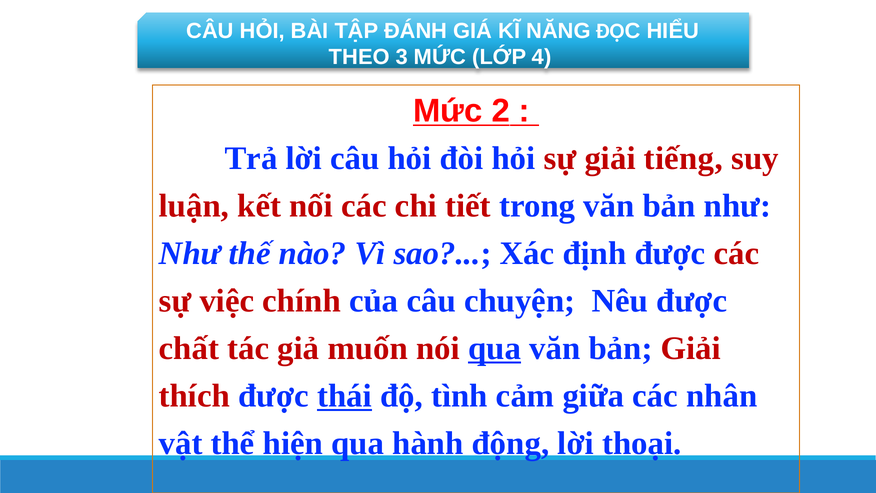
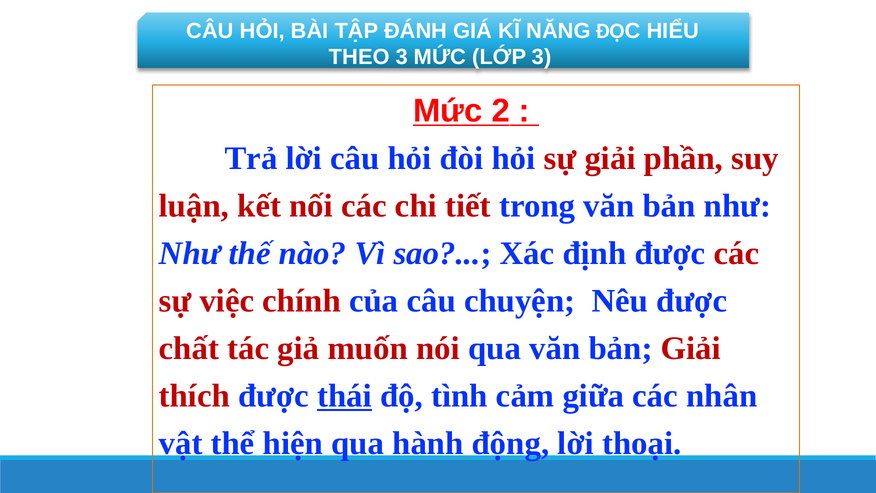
LỚP 4: 4 -> 3 (542, 57)
tiếng: tiếng -> phần (684, 158)
qua underline: present -> none (495, 348)
